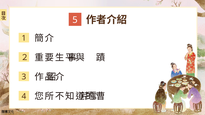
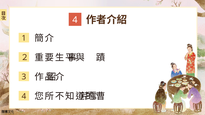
5: 5 -> 4 (75, 20)
